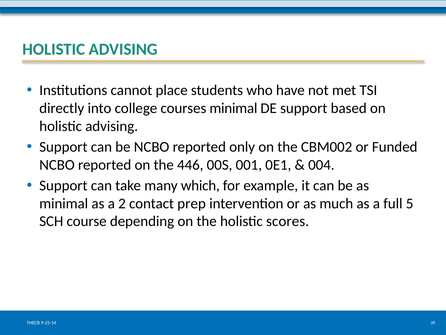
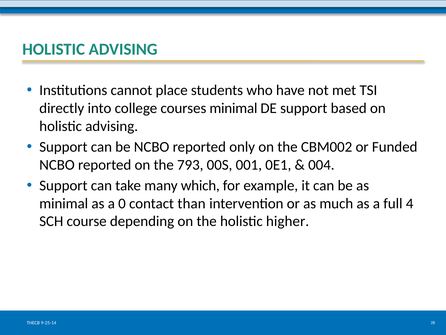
446: 446 -> 793 (190, 165)
2: 2 -> 0 (122, 203)
prep: prep -> than (192, 203)
5: 5 -> 4 (410, 203)
scores: scores -> higher (288, 221)
